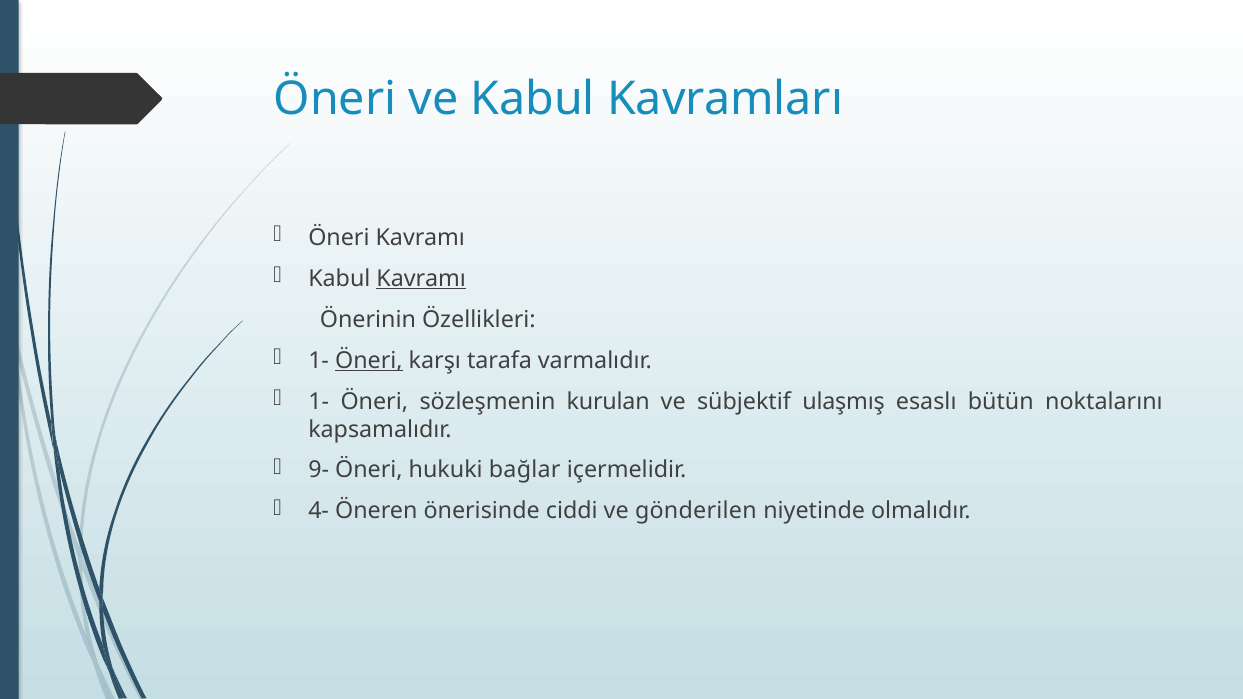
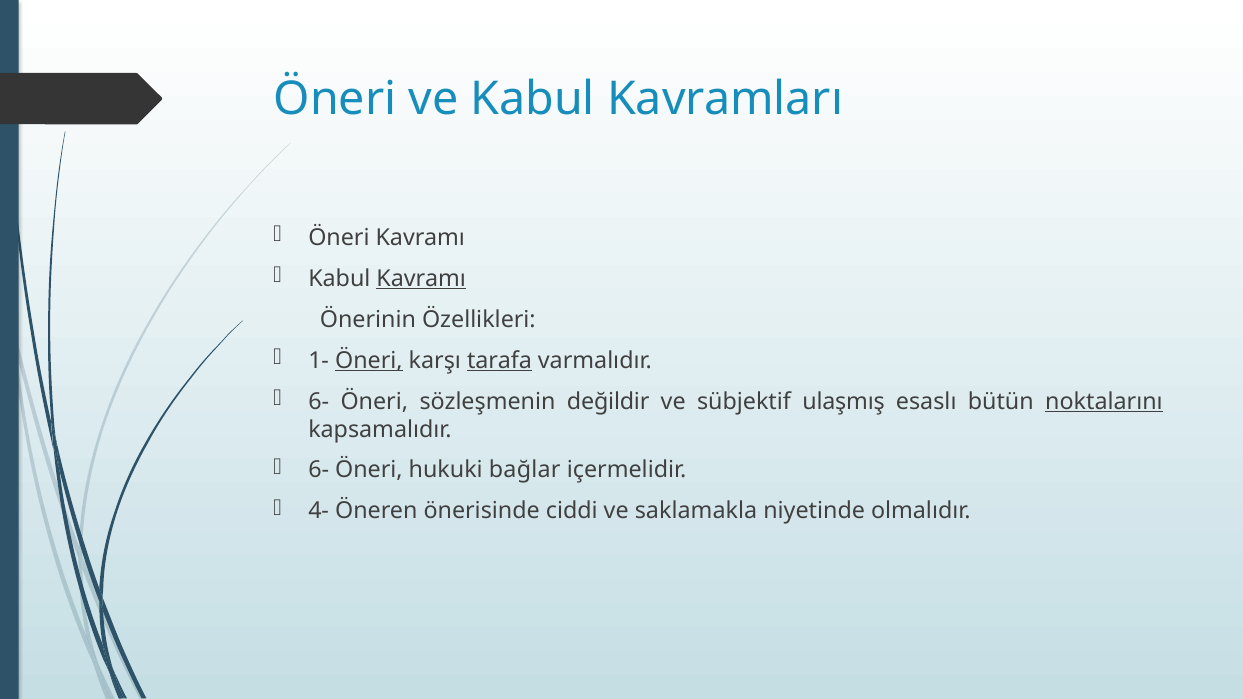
tarafa underline: none -> present (500, 361)
1-: 1- -> 6- (319, 402)
kurulan: kurulan -> değildir (608, 402)
noktalarını underline: none -> present (1104, 402)
9-: 9- -> 6- (319, 470)
gönderilen: gönderilen -> saklamakla (696, 511)
